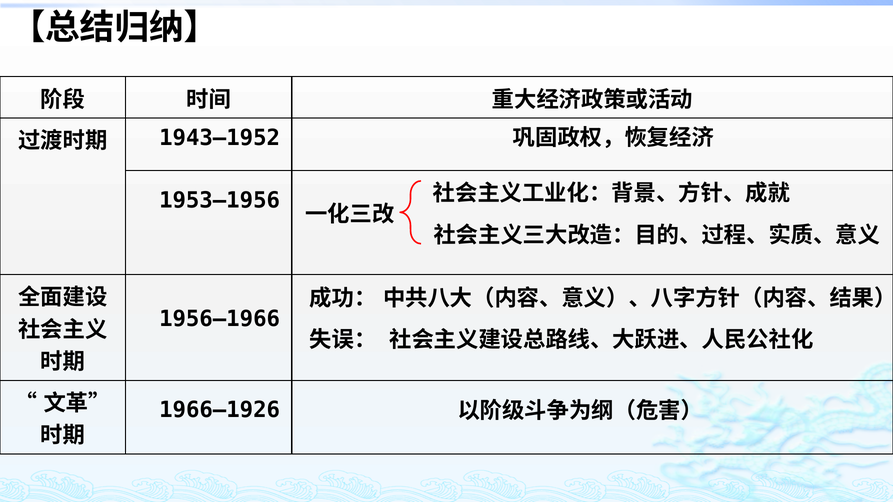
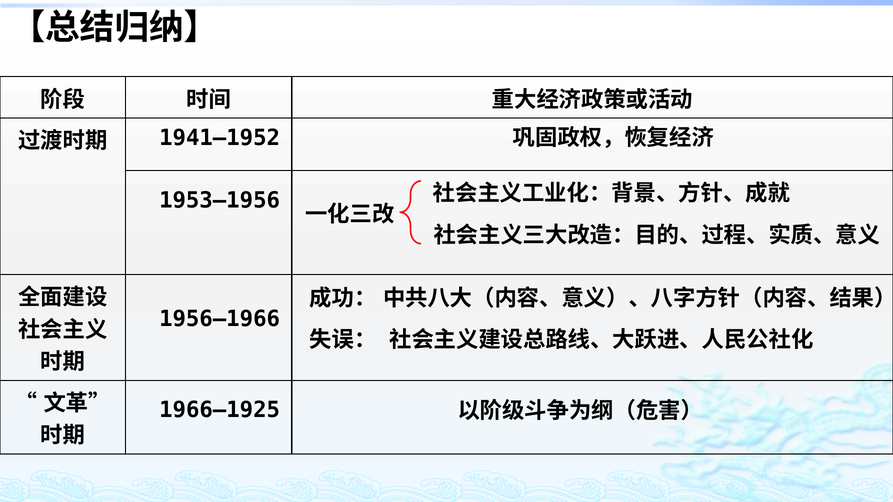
1943—1952: 1943—1952 -> 1941—1952 (220, 138)
1966—1926: 1966—1926 -> 1966—1925 (220, 410)
